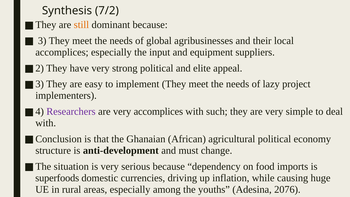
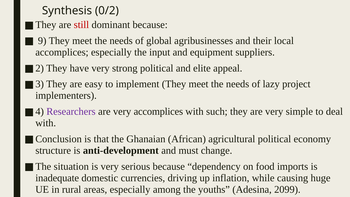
7/2: 7/2 -> 0/2 (107, 11)
still colour: orange -> red (81, 25)
3: 3 -> 9 (42, 41)
superfoods: superfoods -> inadequate (57, 178)
2076: 2076 -> 2099 (287, 189)
